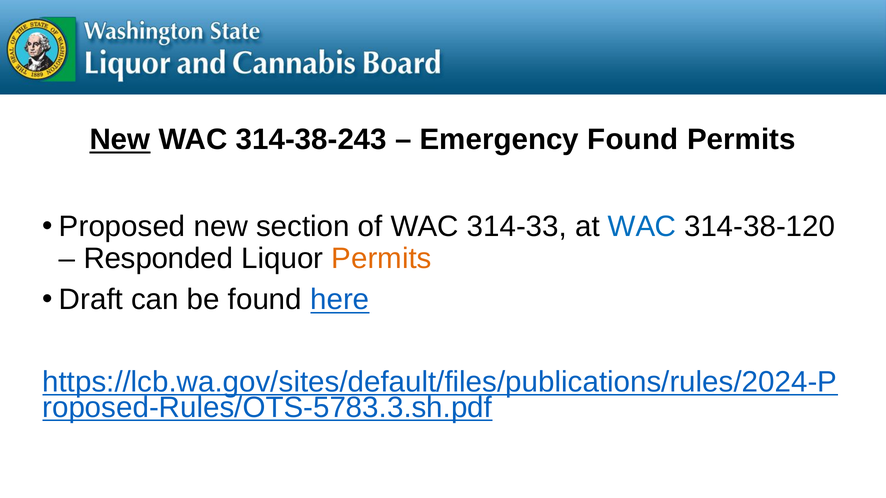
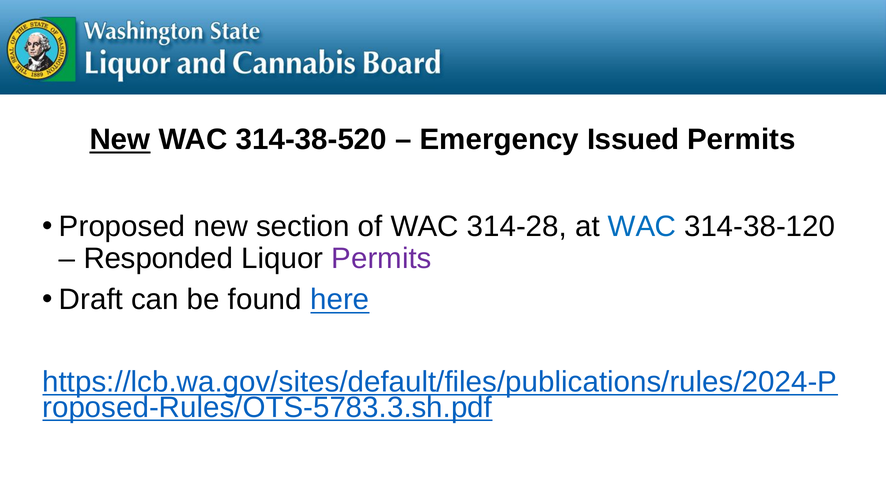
314-38-243: 314-38-243 -> 314-38-520 (311, 140)
Emergency Found: Found -> Issued (633, 140)
314-33: 314-33 -> 314-28 (517, 227)
Permits colour: orange -> purple (382, 259)
